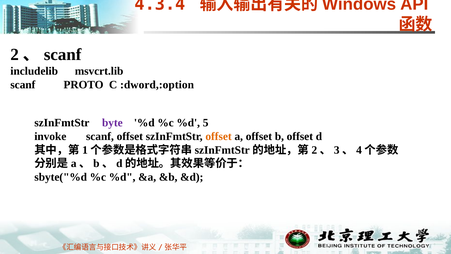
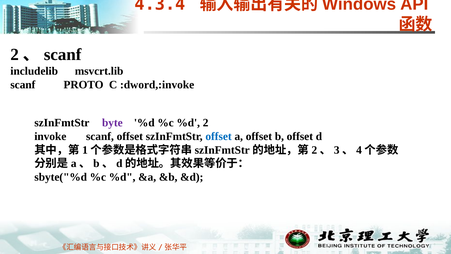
:dword,:option: :dword,:option -> :dword,:invoke (157, 85)
%d 5: 5 -> 2 (206, 123)
offset colour: orange -> blue (219, 136)
